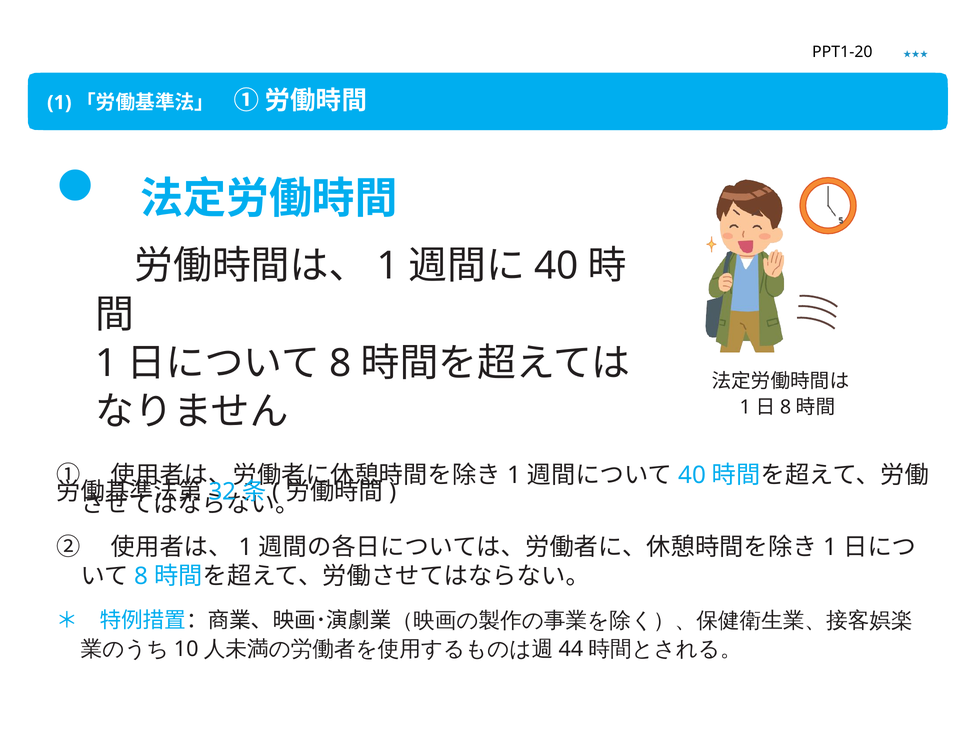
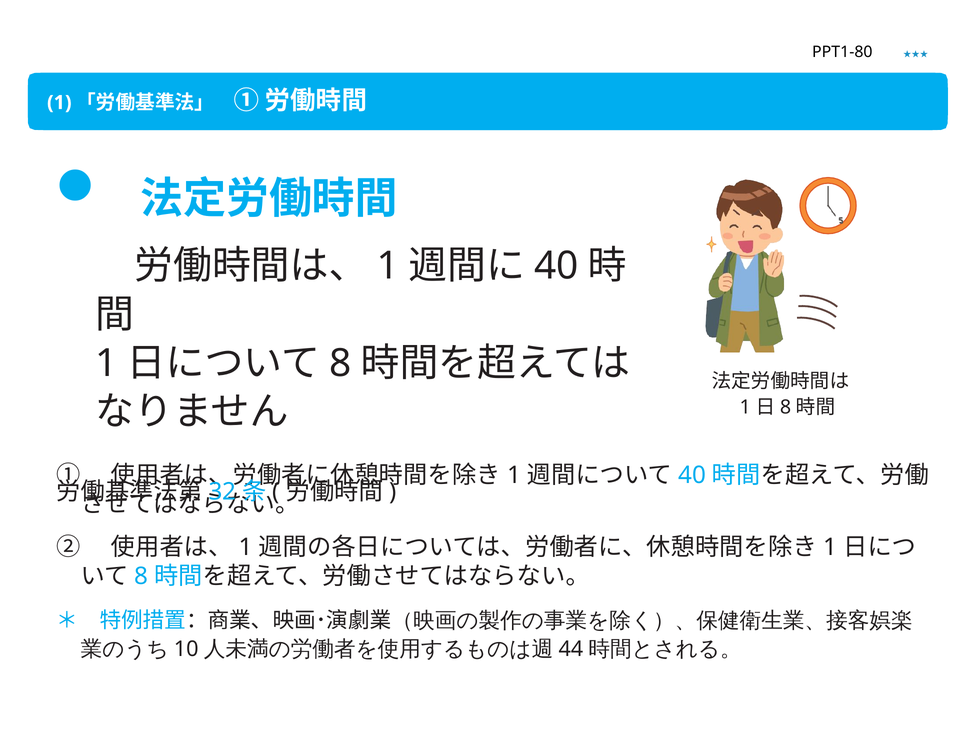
PPT1-20: PPT1-20 -> PPT1-80 (842, 52)
